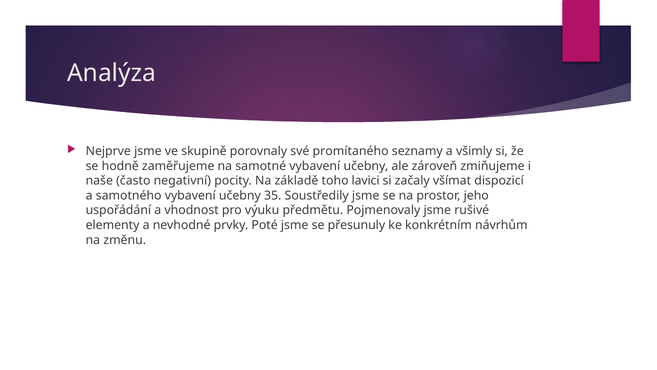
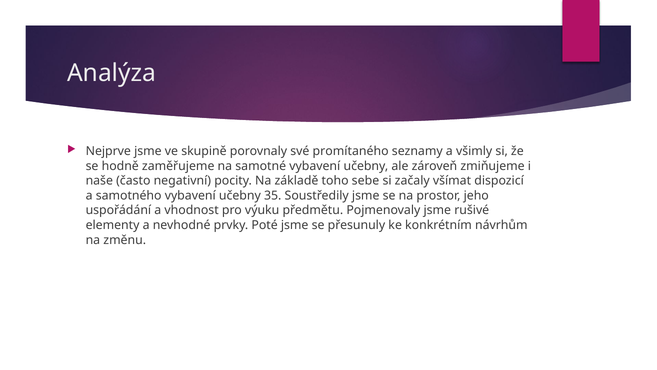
lavici: lavici -> sebe (365, 181)
